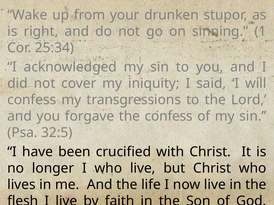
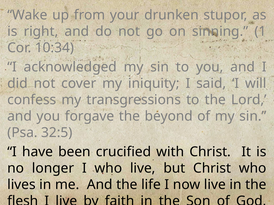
25:34: 25:34 -> 10:34 (54, 48)
the confess: confess -> beyond (169, 116)
